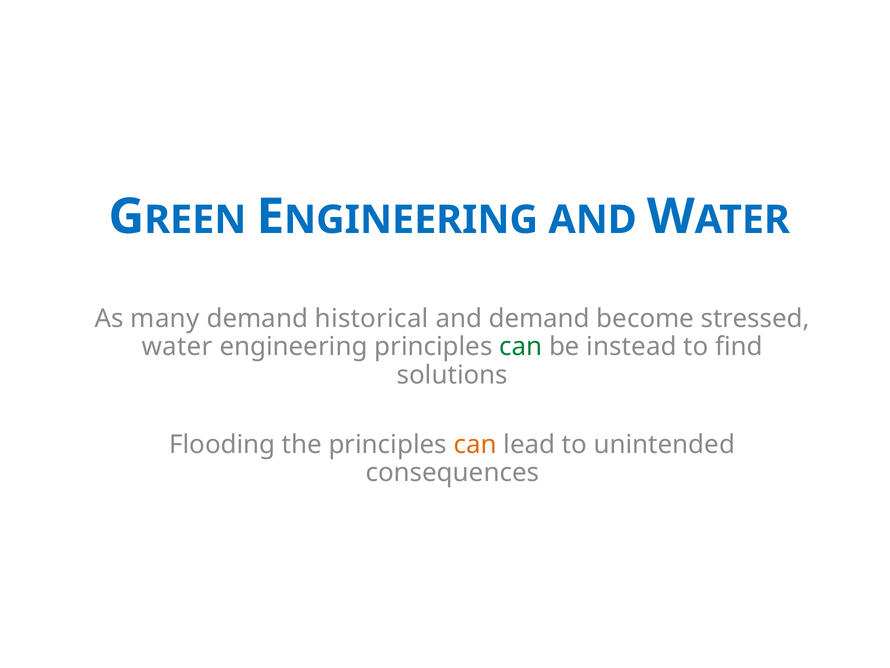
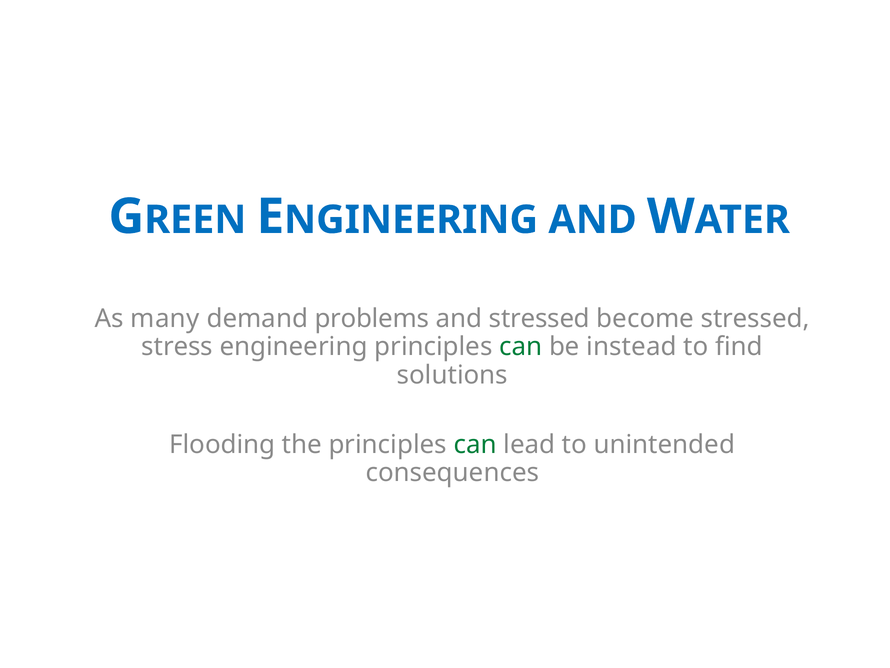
historical: historical -> problems (372, 319)
and demand: demand -> stressed (539, 319)
water: water -> stress (177, 347)
can colour: orange -> green (475, 444)
